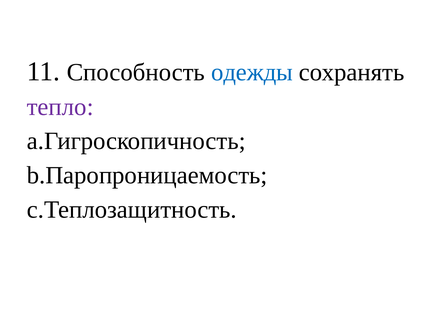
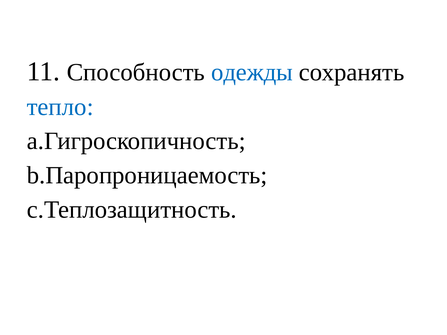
тепло colour: purple -> blue (60, 107)
